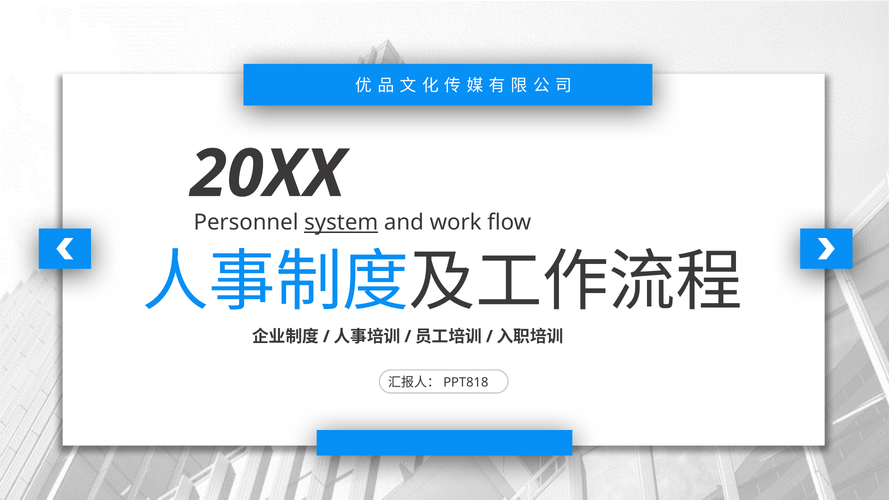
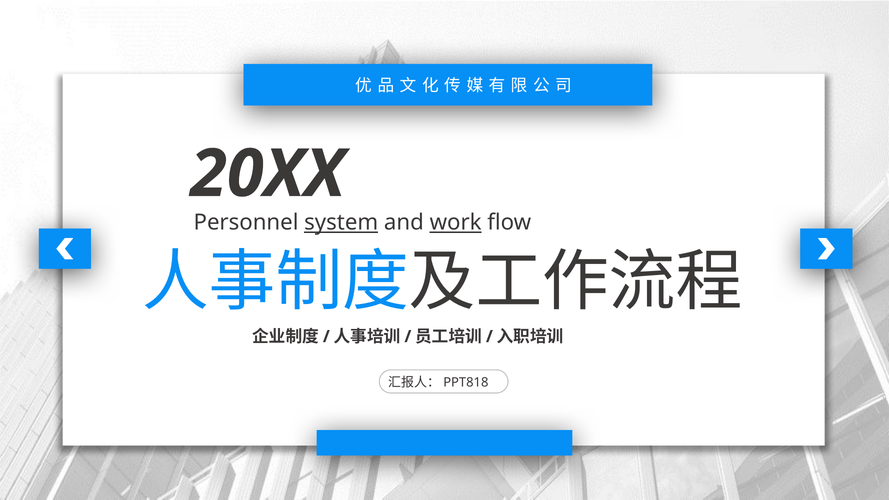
work underline: none -> present (456, 223)
